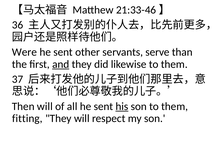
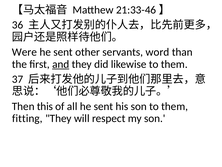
serve: serve -> word (157, 52)
Then will: will -> this (45, 106)
his underline: present -> none (122, 106)
